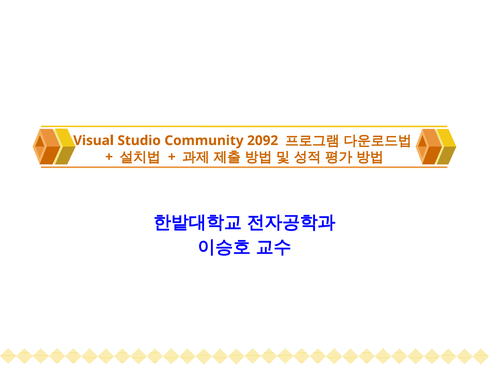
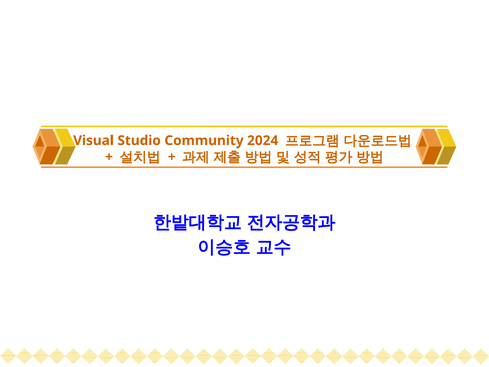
2092: 2092 -> 2024 (263, 140)
